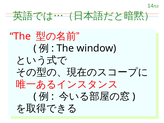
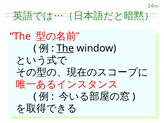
The underline: none -> present (65, 48)
